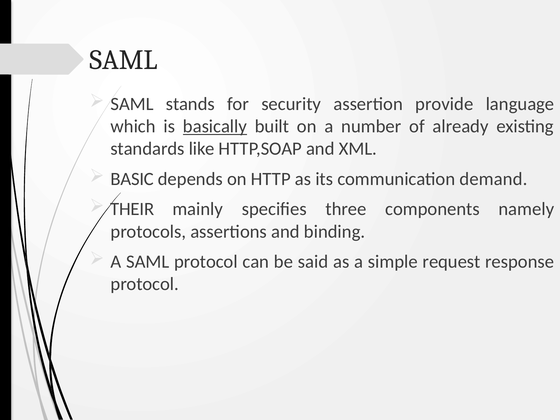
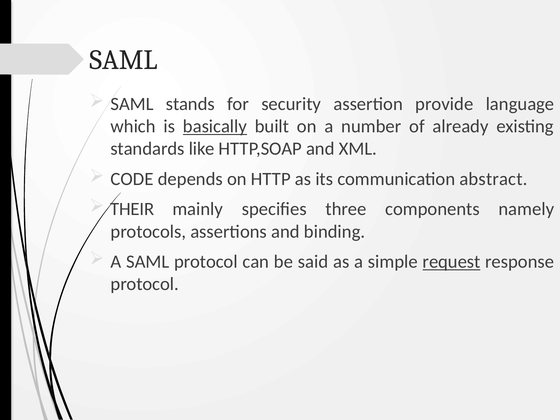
BASIC: BASIC -> CODE (132, 179)
demand: demand -> abstract (493, 179)
request underline: none -> present (452, 262)
